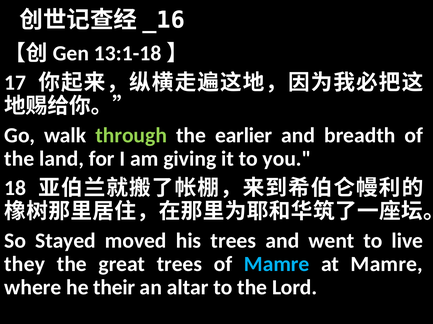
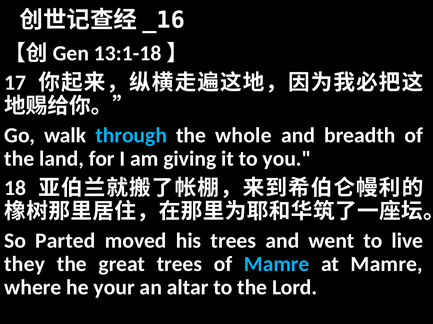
through colour: light green -> light blue (131, 136)
earlier: earlier -> whole (244, 136)
Stayed: Stayed -> Parted (65, 241)
their: their -> your (114, 288)
